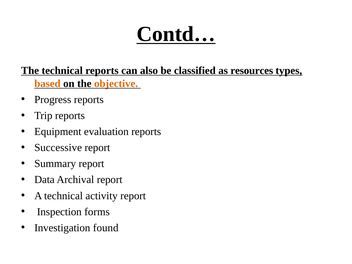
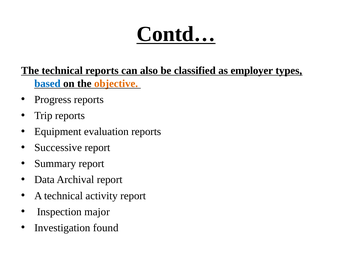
resources: resources -> employer (252, 71)
based colour: orange -> blue (47, 83)
forms: forms -> major (97, 212)
